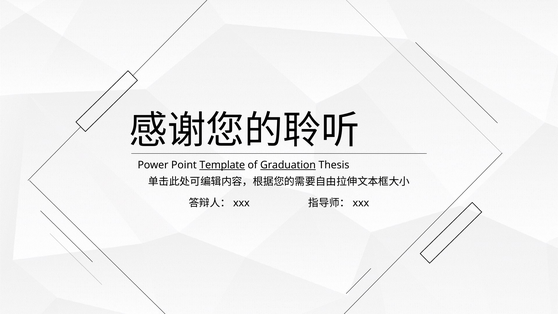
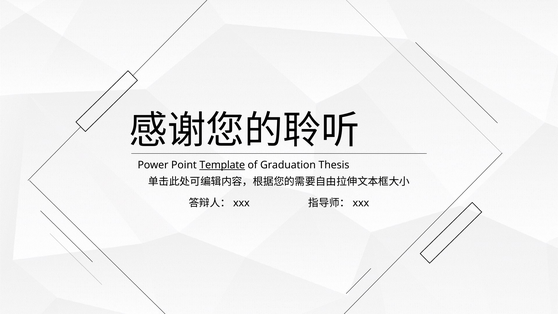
Graduation underline: present -> none (288, 165)
